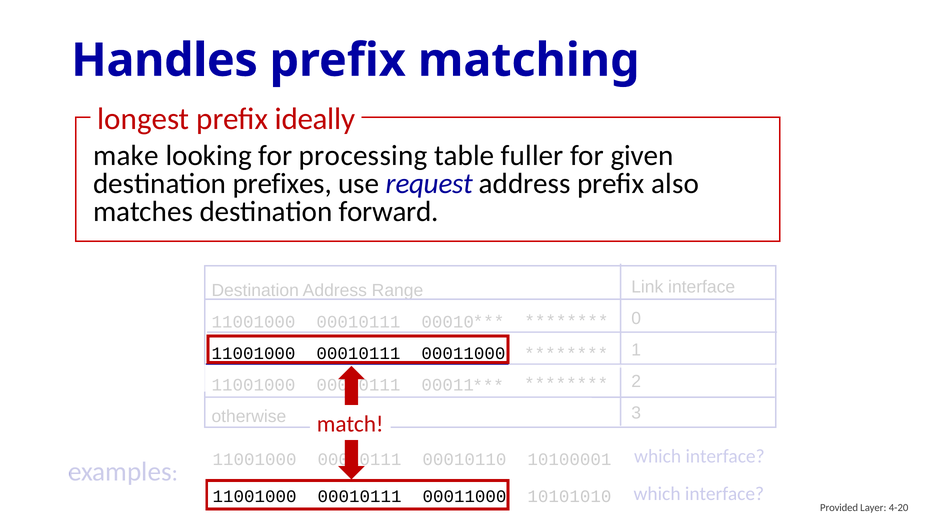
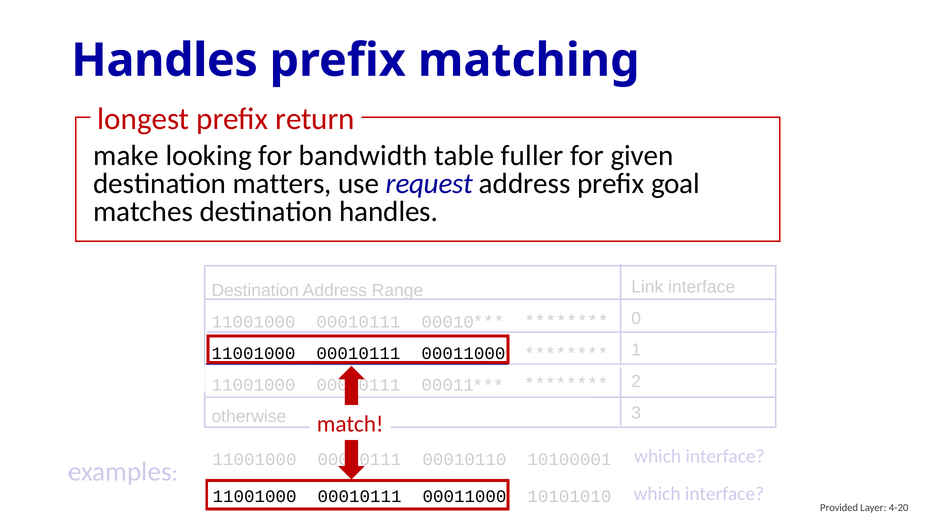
ideally: ideally -> return (315, 119)
processing: processing -> bandwidth (363, 156)
prefixes: prefixes -> matters (282, 184)
also: also -> goal (675, 184)
destination forward: forward -> handles (389, 212)
